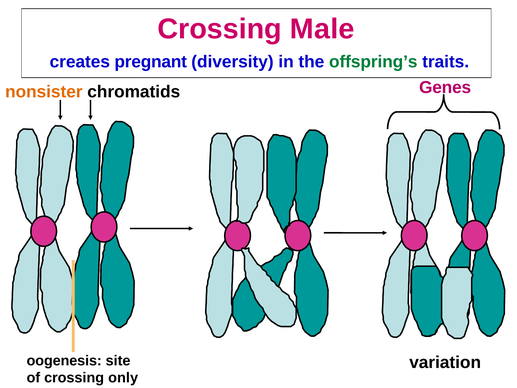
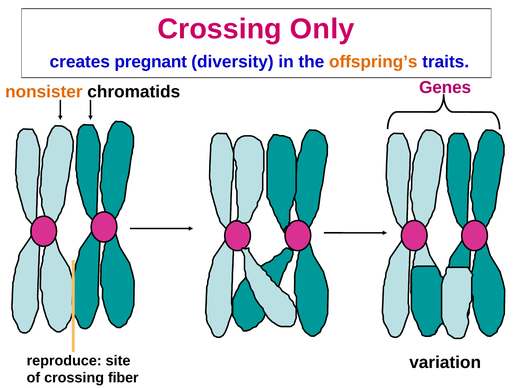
Male: Male -> Only (322, 29)
offspring’s colour: green -> orange (373, 62)
oogenesis: oogenesis -> reproduce (64, 360)
only: only -> fiber (123, 378)
